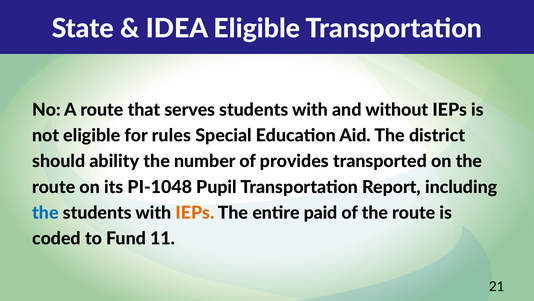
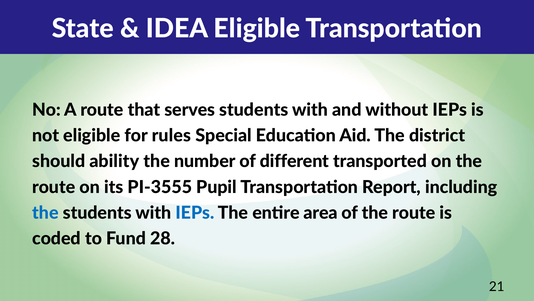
provides: provides -> different (294, 161)
PI-1048: PI-1048 -> PI-3555 (160, 187)
IEPs colour: orange -> blue (195, 212)
paid: paid -> area (321, 212)
11: 11 -> 28 (163, 238)
